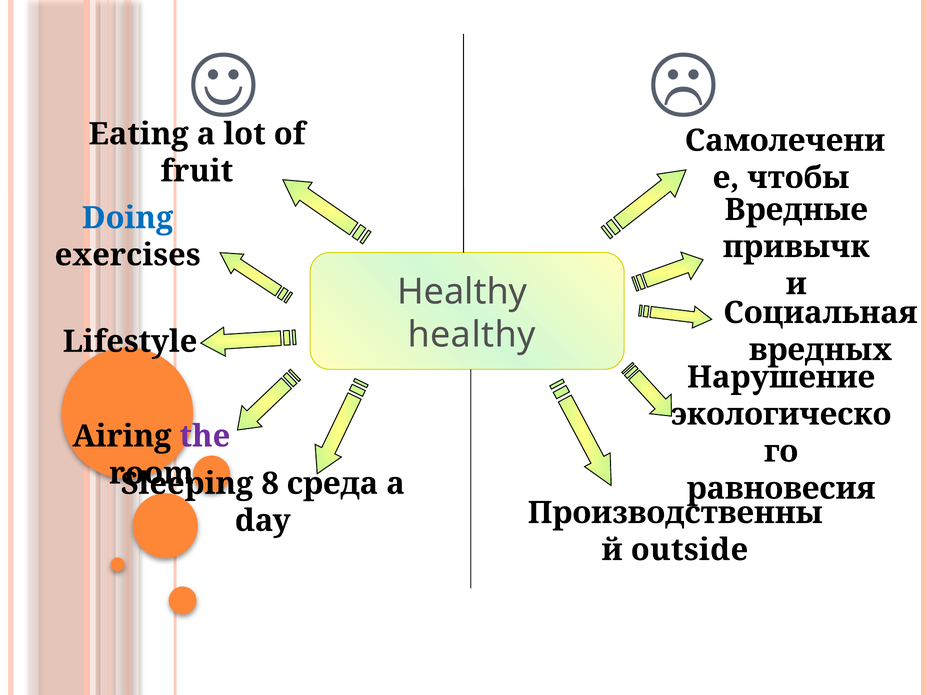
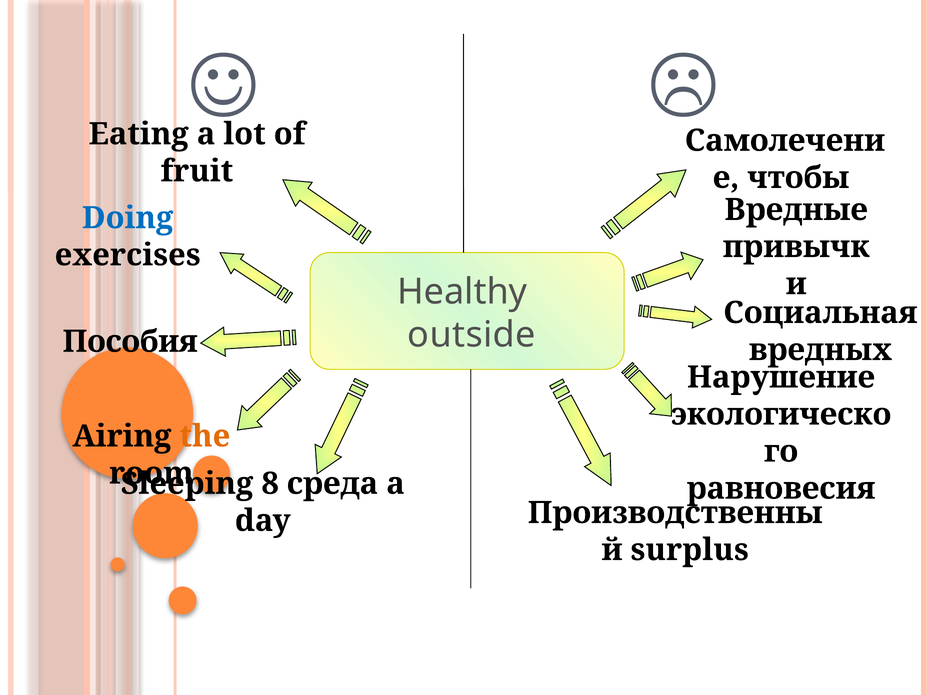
healthy: healthy -> outside (472, 335)
Lifestyle: Lifestyle -> Пособия (130, 342)
the colour: purple -> orange (205, 436)
outside: outside -> surplus (690, 550)
